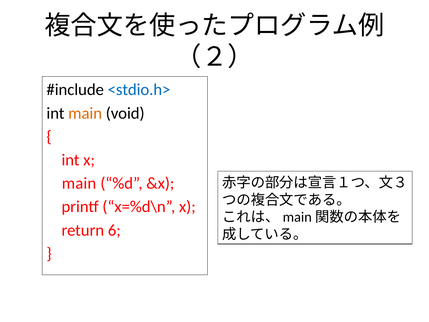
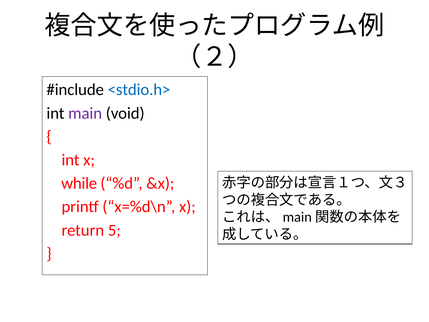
main colour: orange -> purple (85, 113)
main: main -> while (79, 183)
6: 6 -> 5 (114, 230)
